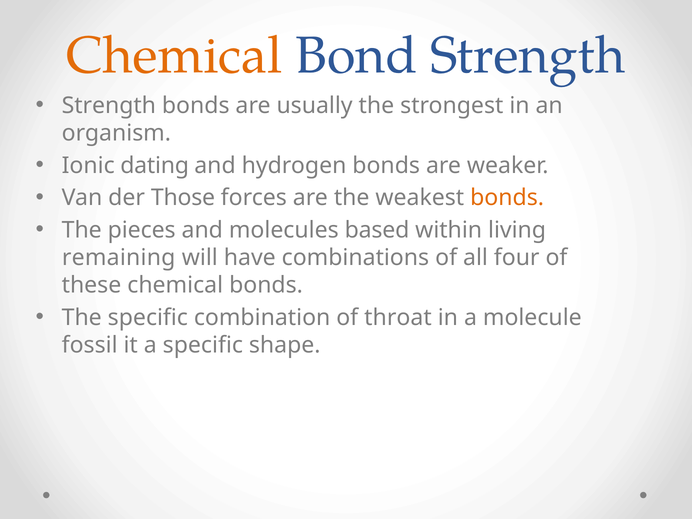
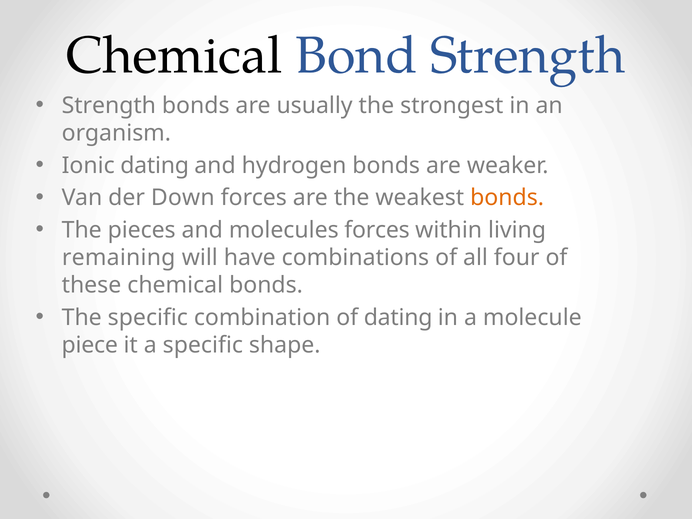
Chemical colour: orange -> black (174, 56)
Those: Those -> Down (183, 198)
molecules based: based -> forces (377, 230)
of throat: throat -> dating (398, 318)
fossil: fossil -> piece (90, 345)
